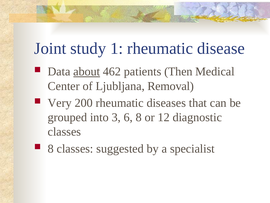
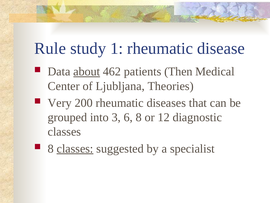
Joint: Joint -> Rule (50, 48)
Removal: Removal -> Theories (171, 86)
classes underline: none -> present (75, 148)
